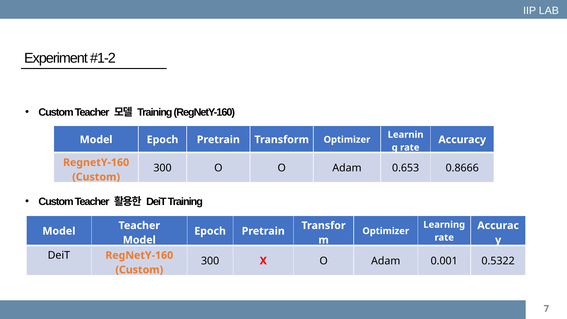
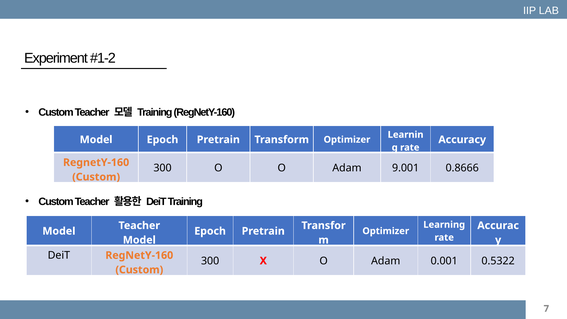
0.653: 0.653 -> 9.001 (406, 168)
